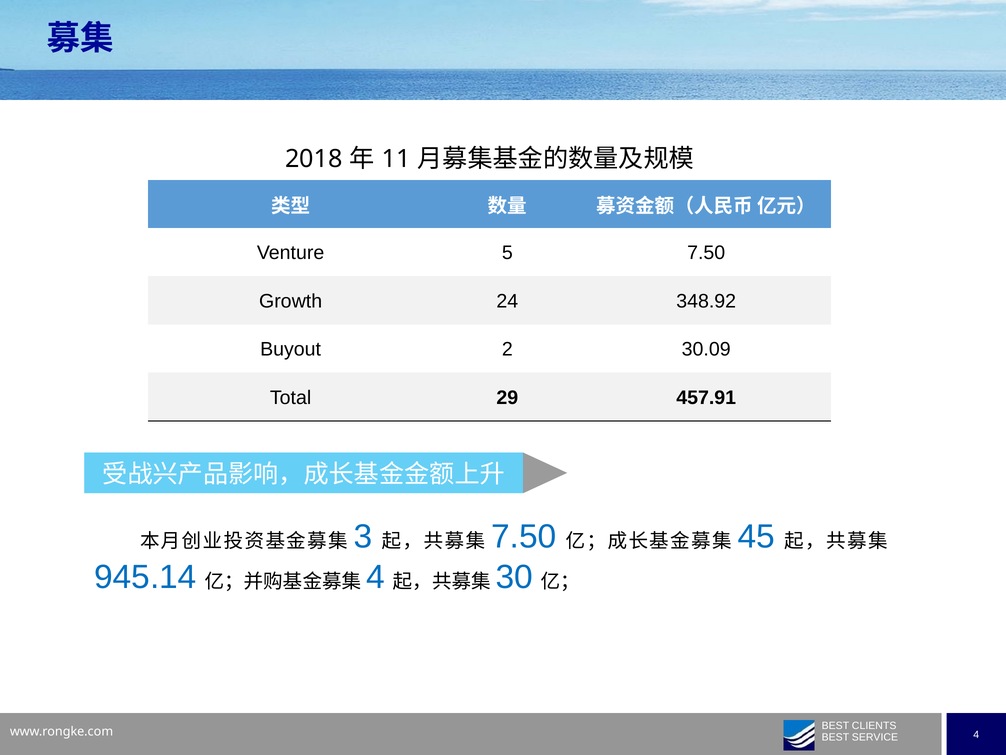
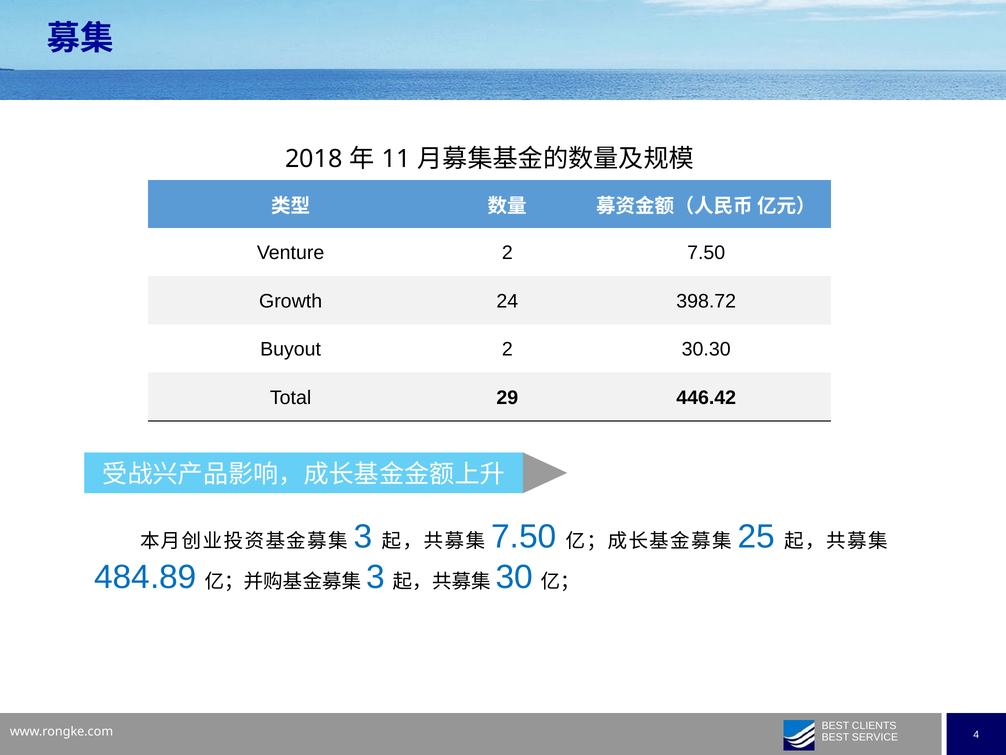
Venture 5: 5 -> 2 (507, 253)
348.92: 348.92 -> 398.72 (706, 301)
30.09: 30.09 -> 30.30 (706, 349)
457.91: 457.91 -> 446.42 (706, 397)
45: 45 -> 25 (757, 536)
945.14: 945.14 -> 484.89 (145, 577)
4: 4 -> 3 (376, 577)
